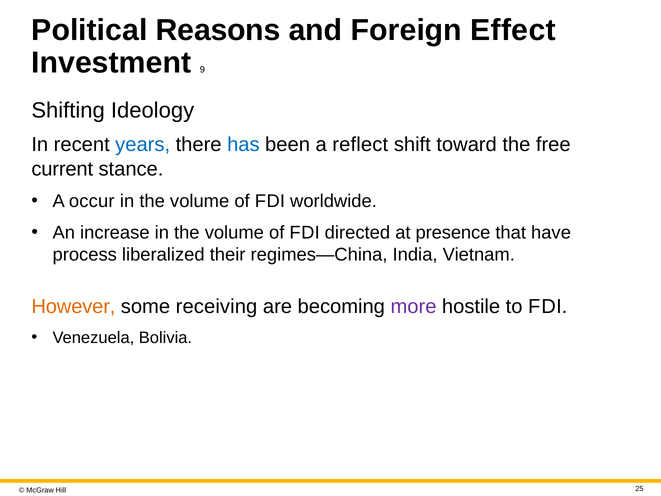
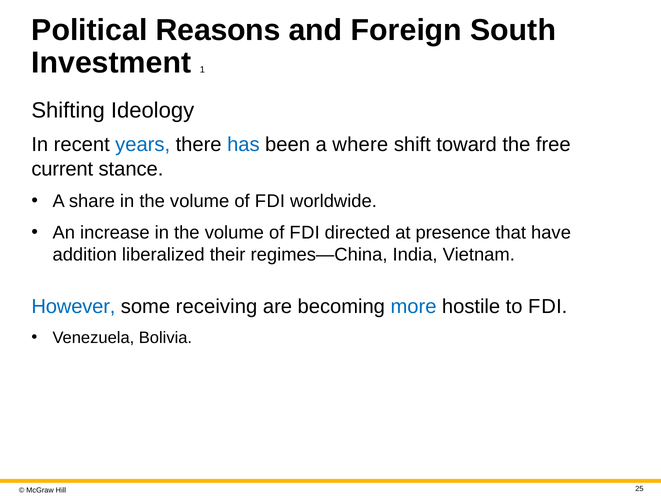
Effect: Effect -> South (513, 30)
9: 9 -> 1 (202, 70)
reflect: reflect -> where (360, 145)
occur: occur -> share (92, 201)
process: process -> addition (85, 254)
However colour: orange -> blue (73, 307)
more colour: purple -> blue (414, 307)
